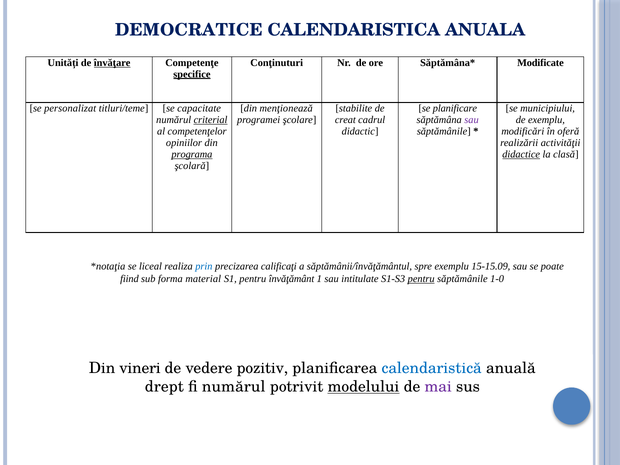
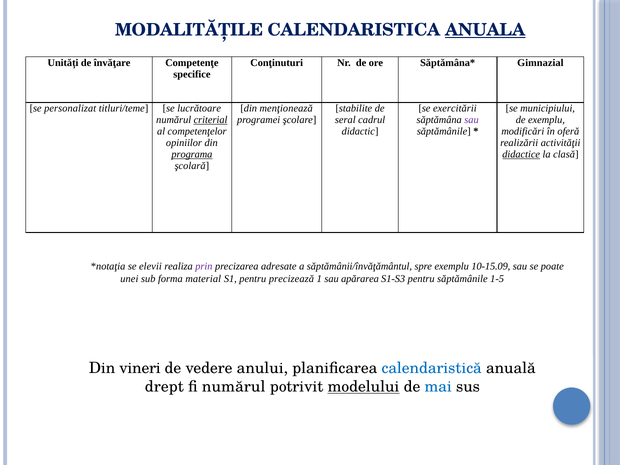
DEMOCRATICE: DEMOCRATICE -> MODALITĂȚILE (189, 30)
ANUALA underline: none -> present (485, 30)
învăţare underline: present -> none (112, 63)
Modificate: Modificate -> Gimnazial (540, 63)
specifice underline: present -> none (192, 74)
capacitate: capacitate -> lucrătoare (199, 108)
planificare: planificare -> exercitării (455, 108)
creat: creat -> seral (345, 120)
liceal: liceal -> elevii (150, 266)
prin colour: blue -> purple (204, 266)
calificaţi: calificaţi -> adresate (279, 266)
15-15.09: 15-15.09 -> 10-15.09 (491, 266)
fiind: fiind -> unei (129, 279)
învăţământ: învăţământ -> precizează (291, 279)
intitulate: intitulate -> apărarea (360, 279)
pentru underline: present -> none (421, 279)
1-0: 1-0 -> 1-5 (497, 279)
pozitiv: pozitiv -> anului (262, 368)
mai colour: purple -> blue (438, 387)
